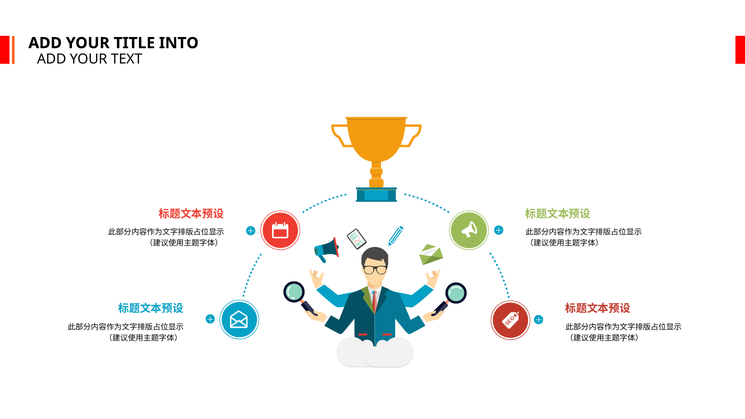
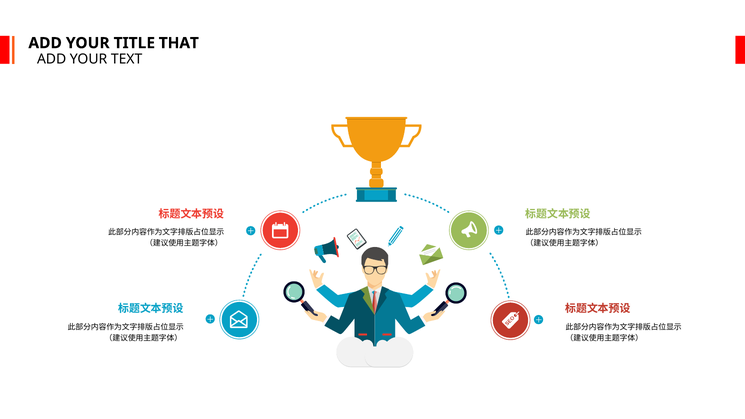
INTO: INTO -> THAT (179, 43)
